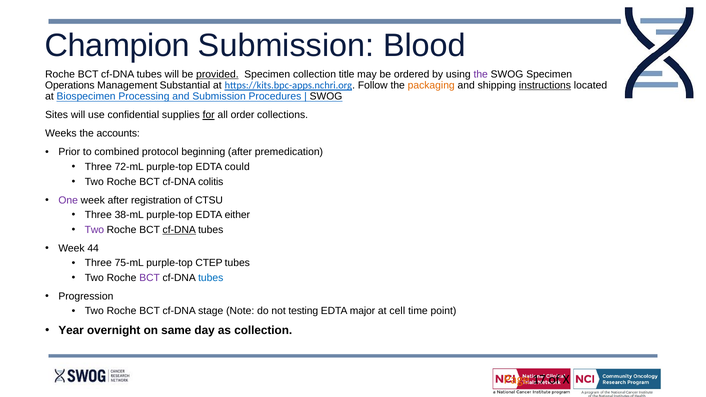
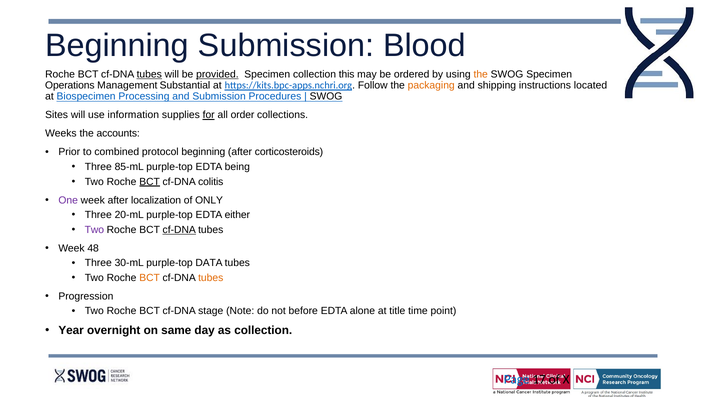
Champion: Champion -> Beginning (117, 46)
tubes underline: none -> present (149, 74)
title: title -> this (347, 74)
the colour: purple -> orange (481, 74)
instructions underline: present -> none (545, 85)
confidential: confidential -> information (133, 115)
premedication: premedication -> corticosteroids (289, 152)
72-mL: 72-mL -> 85-mL (129, 167)
could: could -> being (237, 167)
BCT underline: none -> present (150, 182)
registration: registration -> localization (156, 200)
CTSU: CTSU -> ONLY (209, 200)
38-mL: 38-mL -> 20-mL (129, 215)
44: 44 -> 48 (93, 248)
75-mL: 75-mL -> 30-mL (129, 263)
CTEP: CTEP -> DATA (209, 263)
BCT colour: purple -> orange (150, 278)
tubes colour: blue -> orange (211, 278)
testing: testing -> before (303, 311)
major: major -> alone (362, 311)
cell: cell -> title (397, 311)
Page colour: orange -> blue (517, 380)
